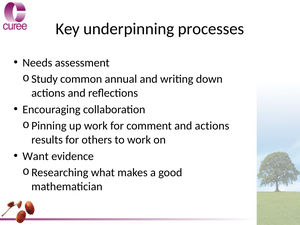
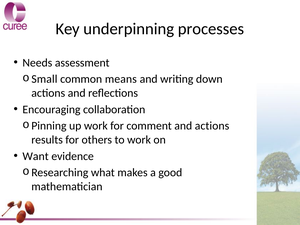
Study: Study -> Small (44, 79)
annual: annual -> means (121, 79)
